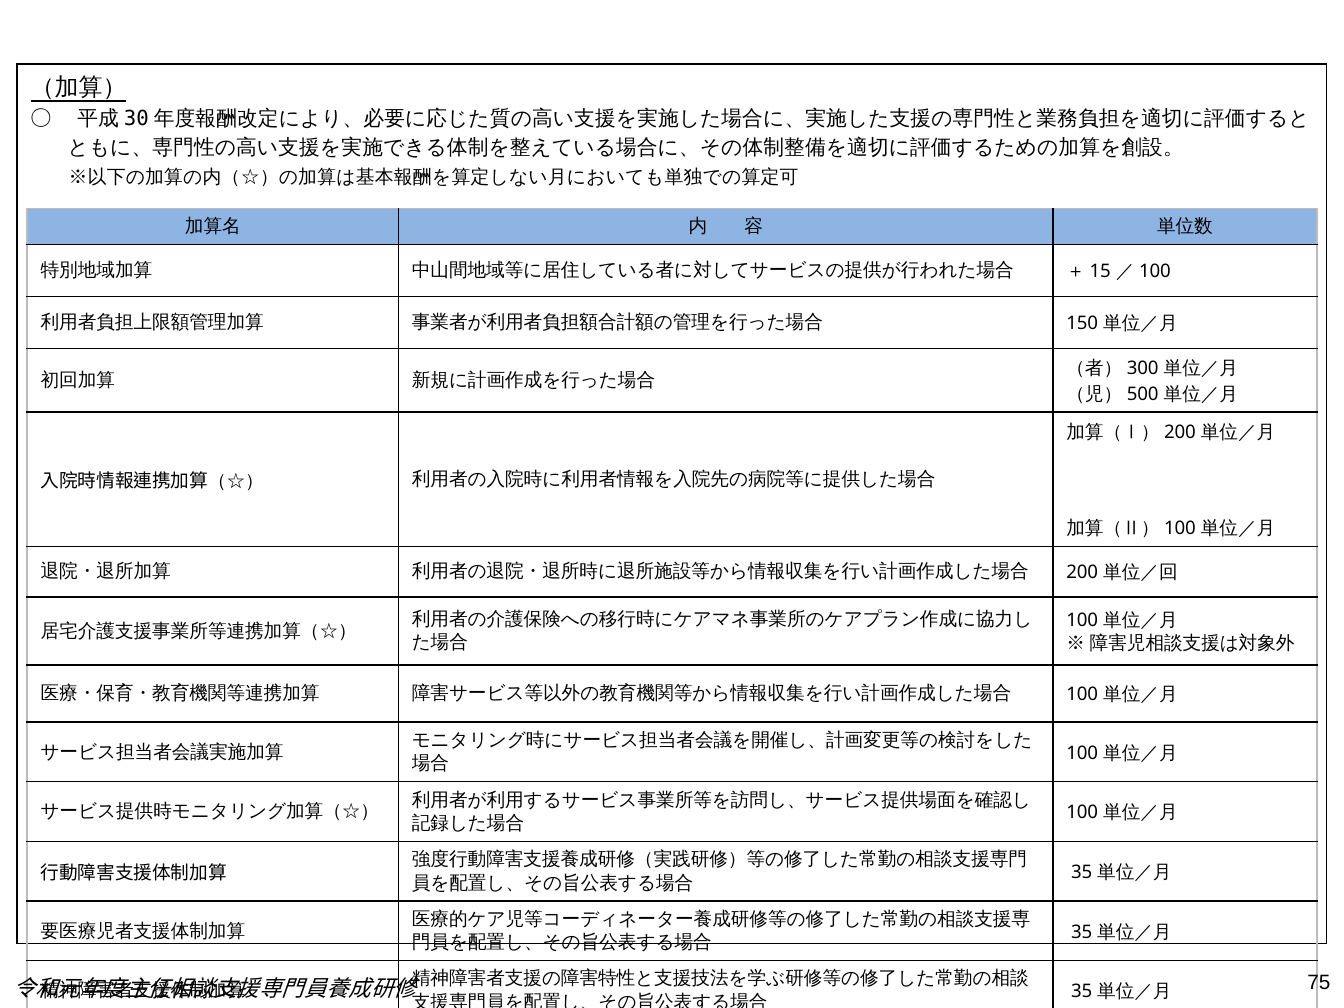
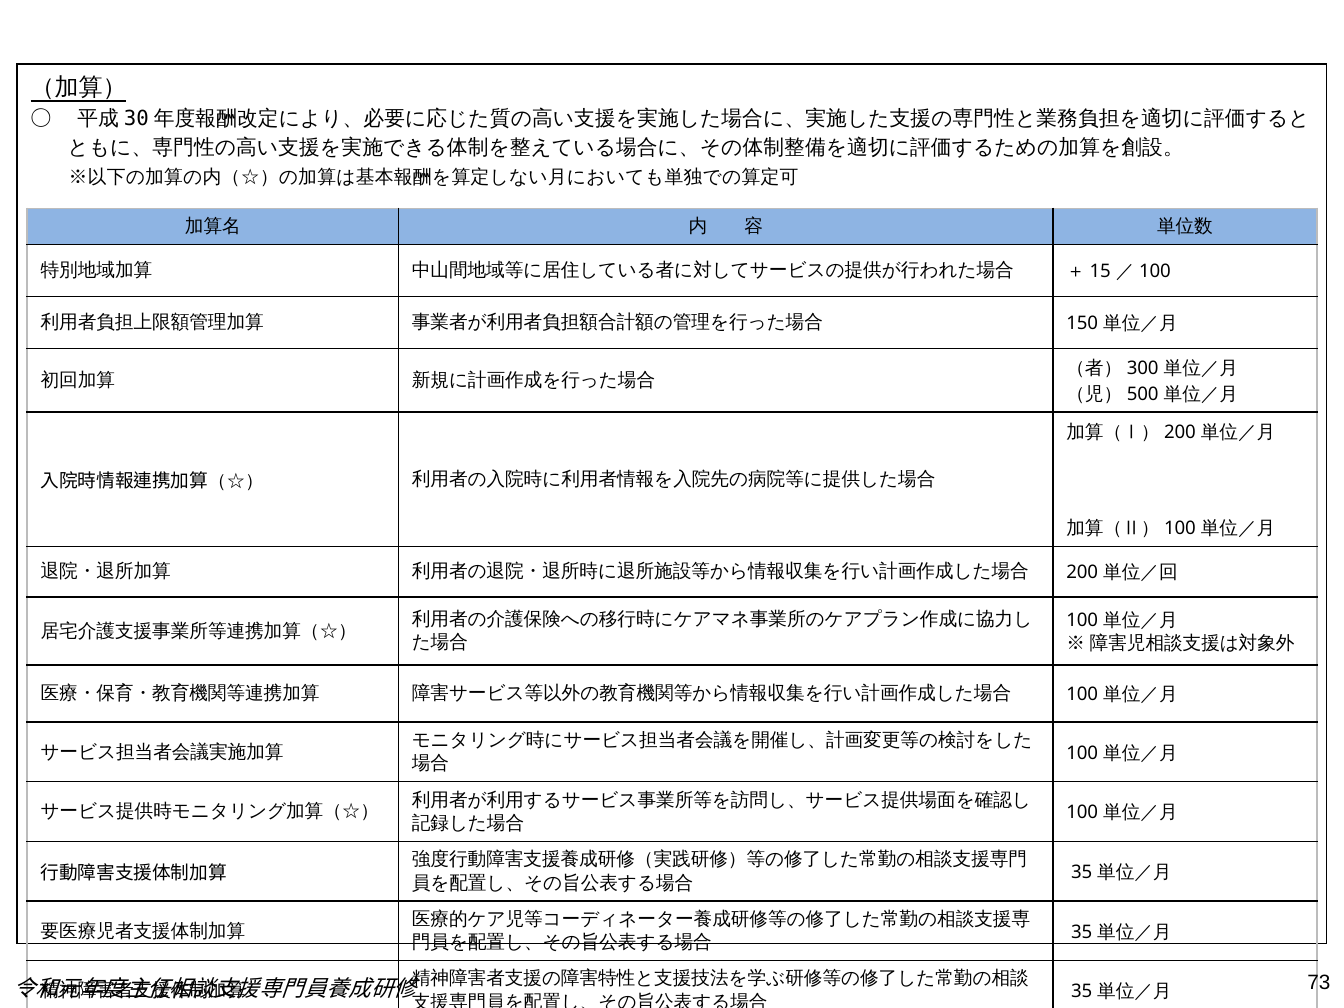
75: 75 -> 73 (1319, 983)
